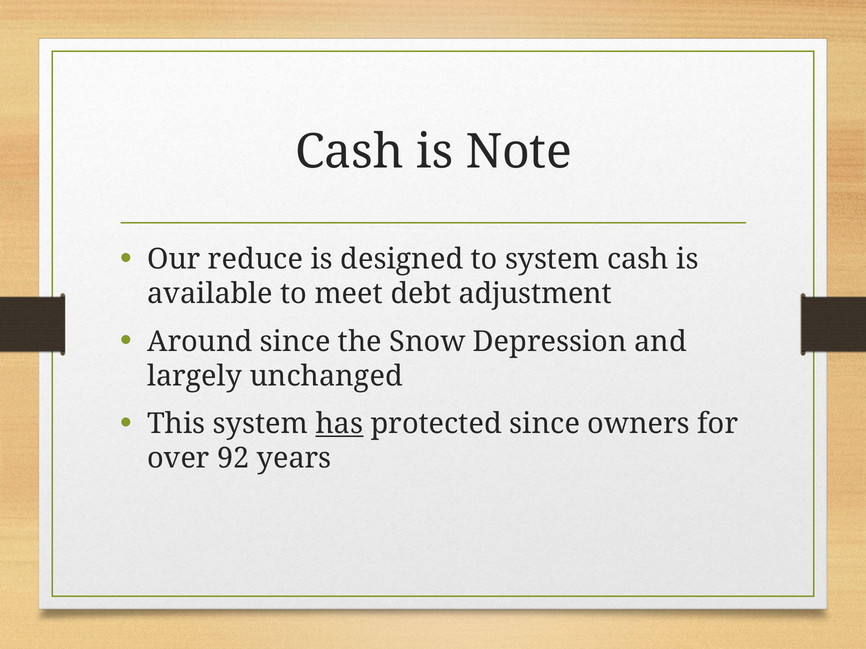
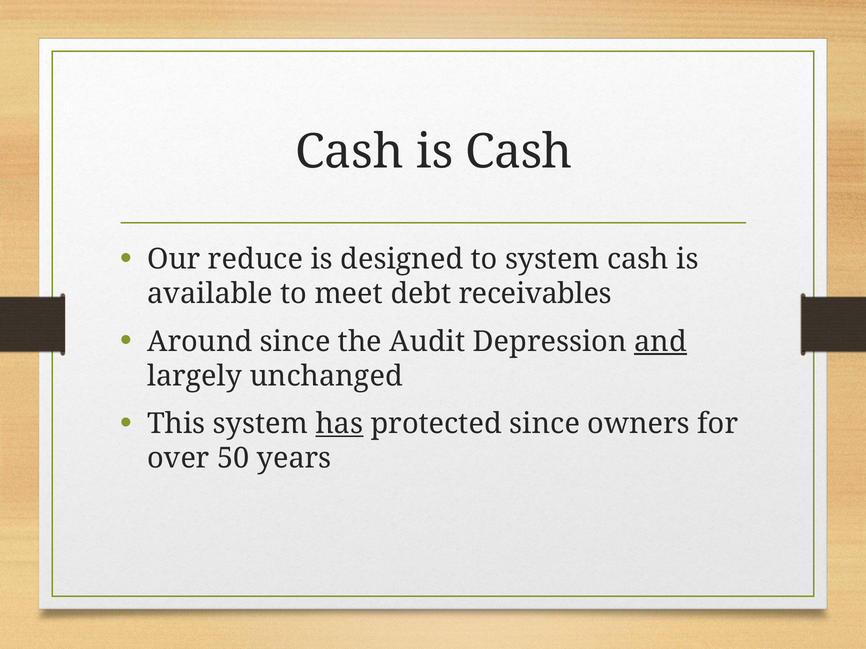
is Note: Note -> Cash (519, 152)
adjustment: adjustment -> receivables (535, 294)
Snow: Snow -> Audit (427, 342)
and underline: none -> present (660, 342)
92: 92 -> 50 (233, 459)
